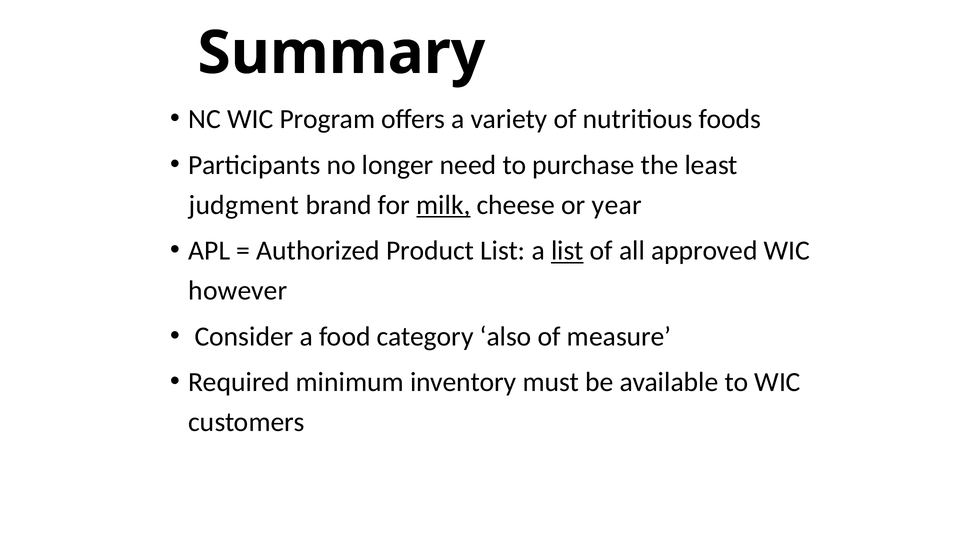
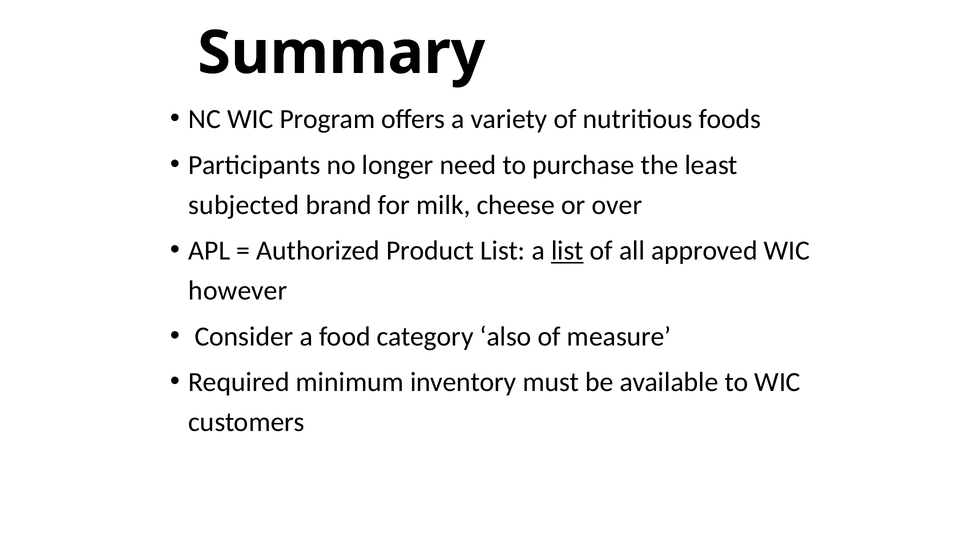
judgment: judgment -> subjected (244, 205)
milk underline: present -> none (443, 205)
year: year -> over (617, 205)
